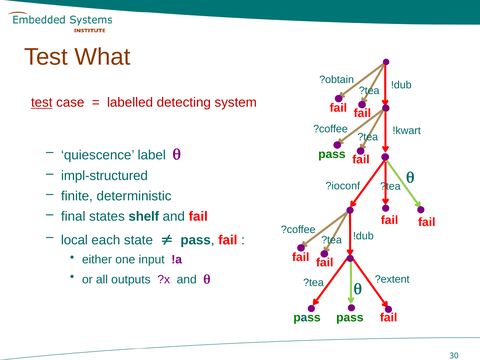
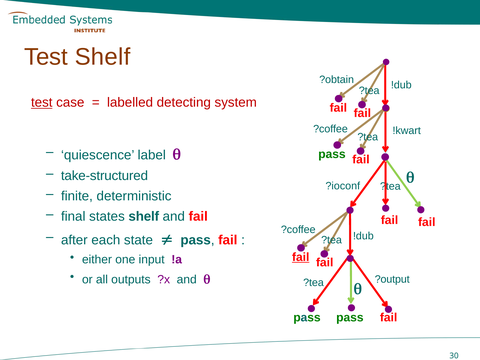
Test What: What -> Shelf (103, 57)
impl-structured: impl-structured -> take-structured (104, 176)
local: local -> after (74, 240)
fail underline: none -> present (301, 257)
?extent: ?extent -> ?output (392, 279)
